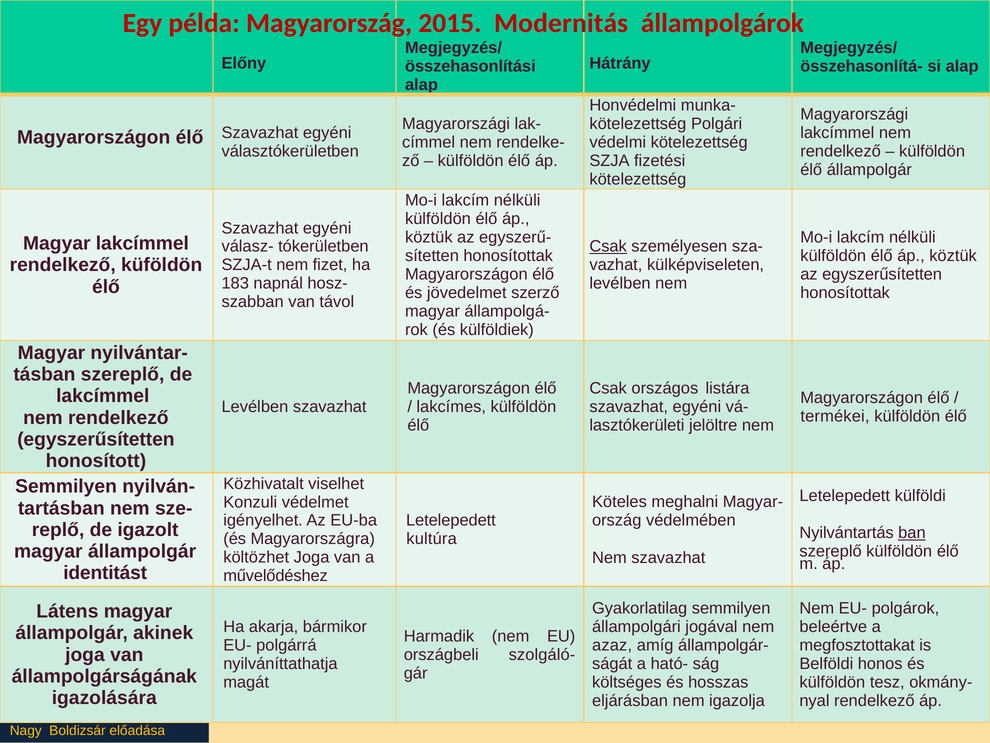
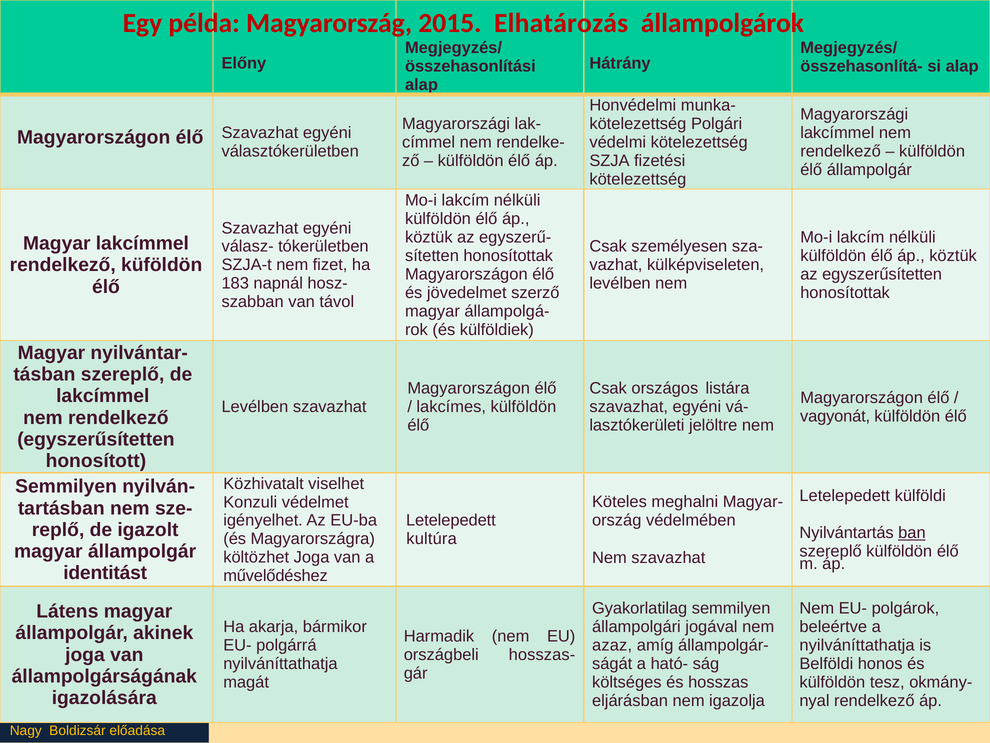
Modernitás: Modernitás -> Elhatározás (561, 23)
Csak underline: present -> none (608, 246)
termékei: termékei -> vagyonát (835, 416)
megfosztottakat: megfosztottakat -> nyilváníttathatja (857, 645)
szolgáló-: szolgáló- -> hosszas- (542, 654)
